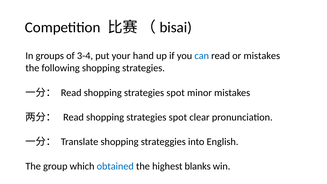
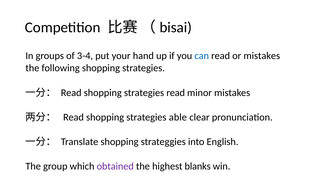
spot: spot -> read (176, 93)
spot: spot -> able (178, 117)
obtained colour: blue -> purple (115, 166)
